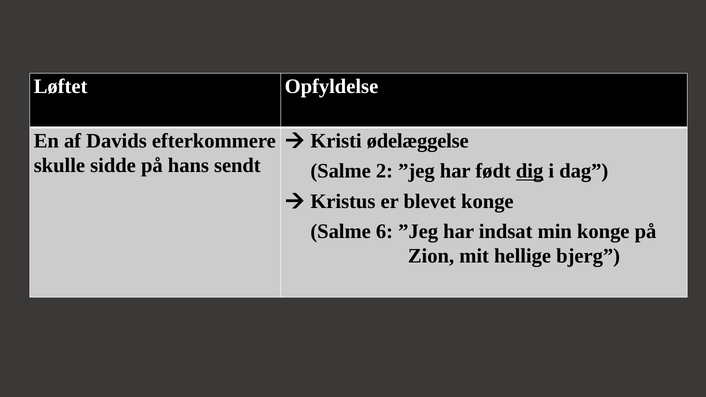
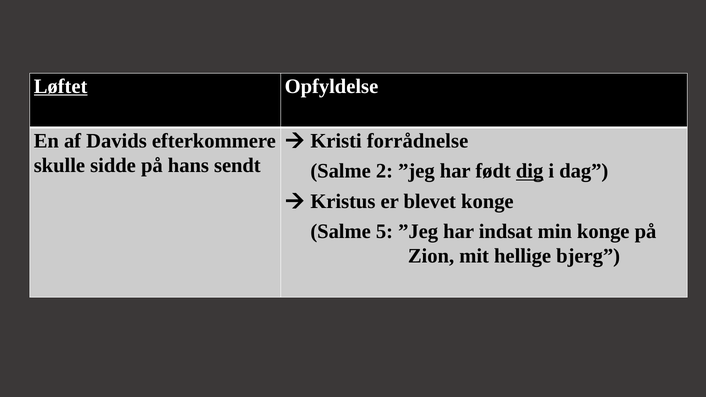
Løftet underline: none -> present (61, 86)
ødelæggelse: ødelæggelse -> forrådnelse (418, 141)
6: 6 -> 5 (385, 232)
